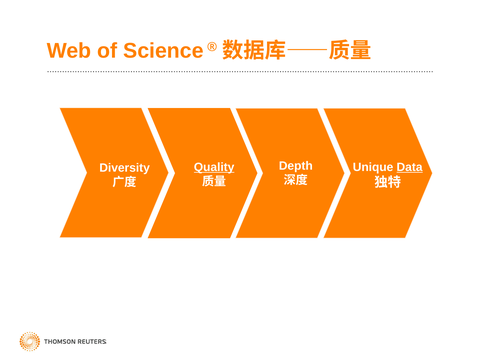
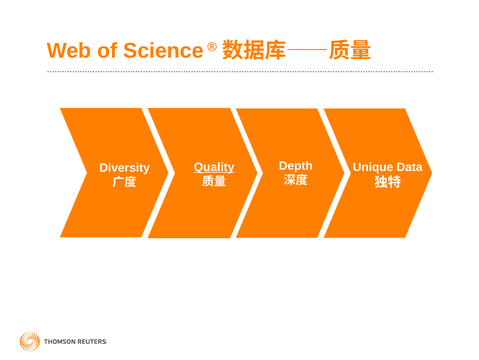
Data underline: present -> none (410, 167)
